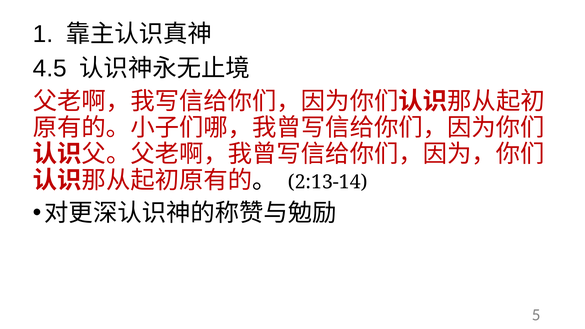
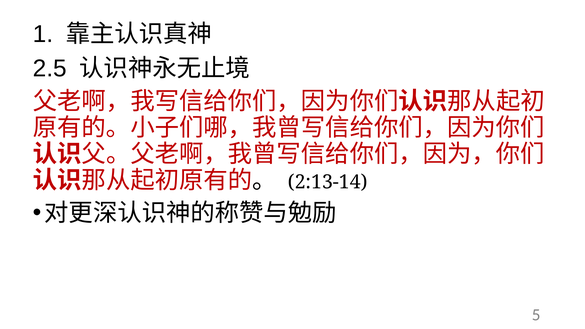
4.5: 4.5 -> 2.5 (50, 69)
